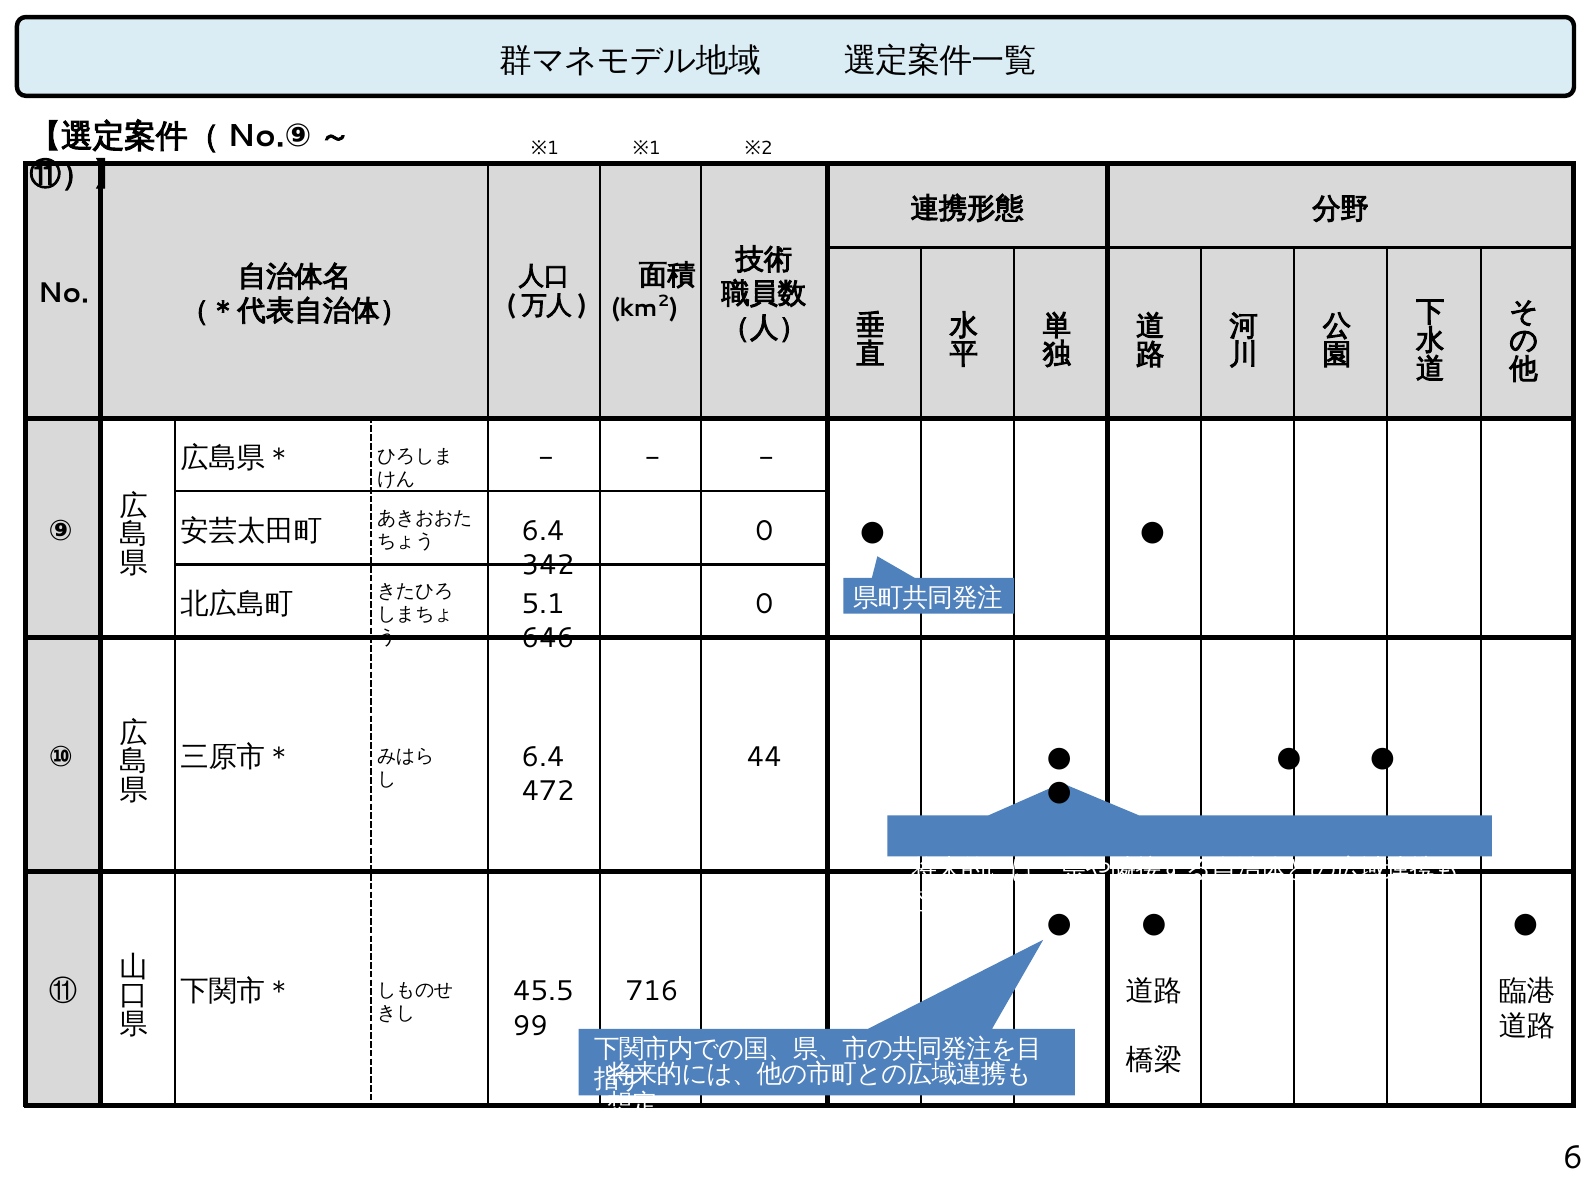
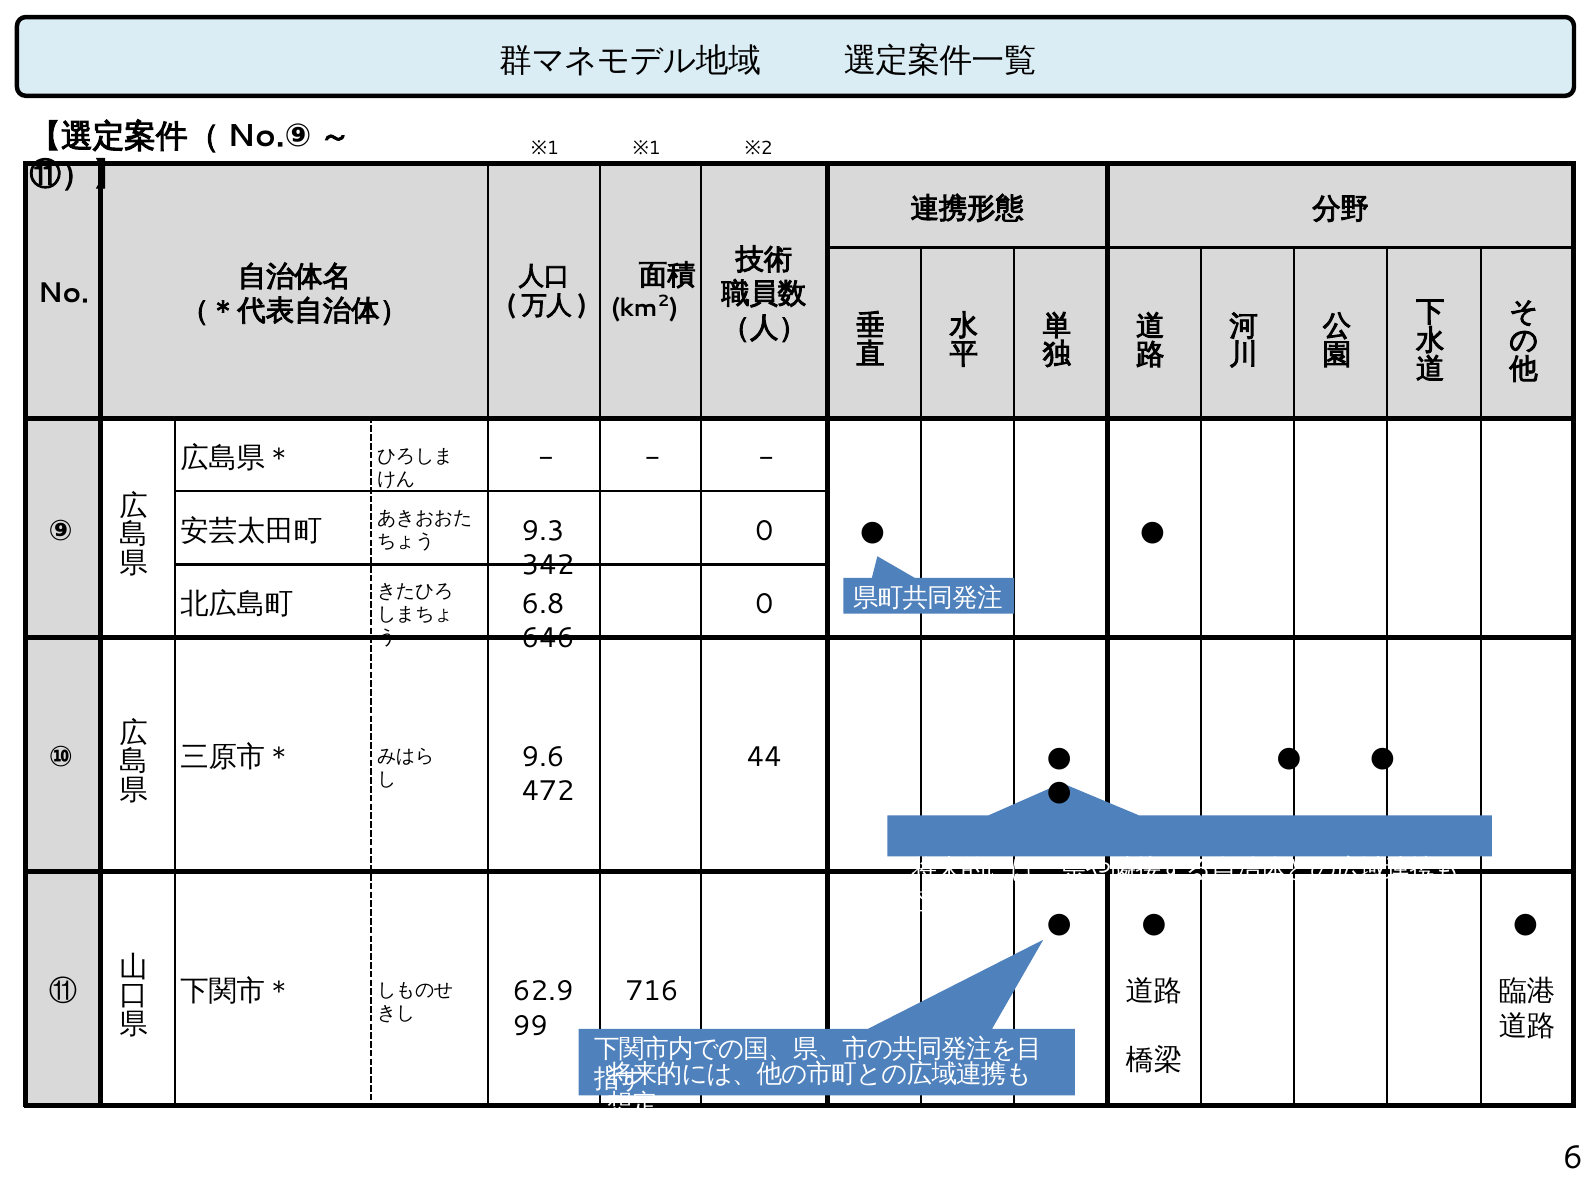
6.4: 6.4 -> 9.3 (543, 531)
5.1: 5.1 -> 6.8 (543, 604)
6.4: 6.4 -> 9.6 (543, 757)
45.5: 45.5 -> 62.9 (543, 991)
